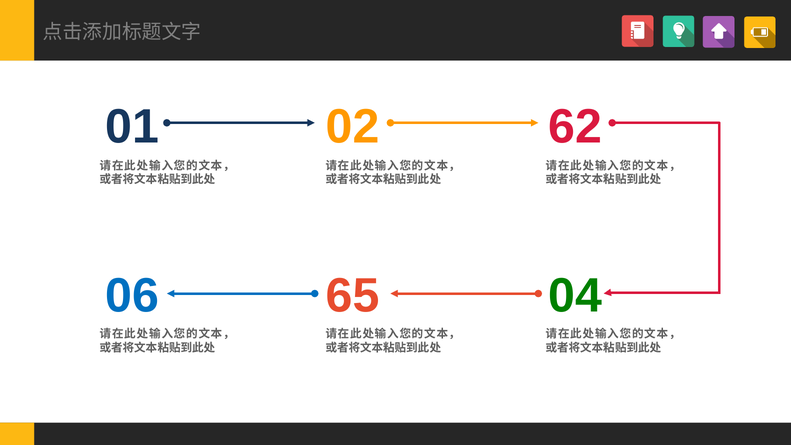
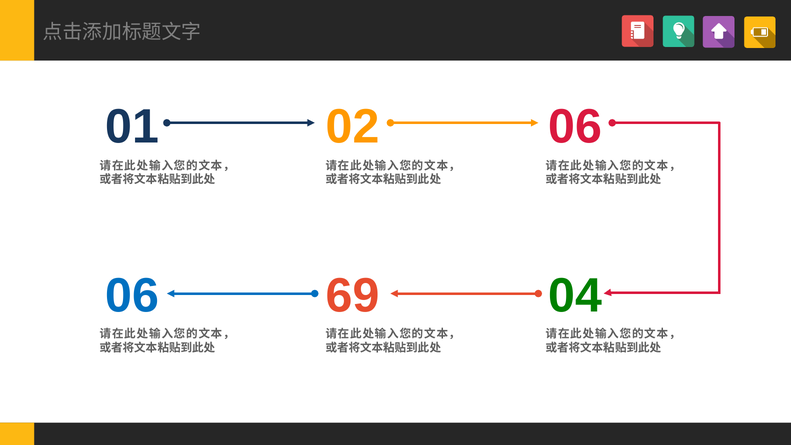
02 62: 62 -> 06 (575, 127)
65: 65 -> 69 (353, 296)
